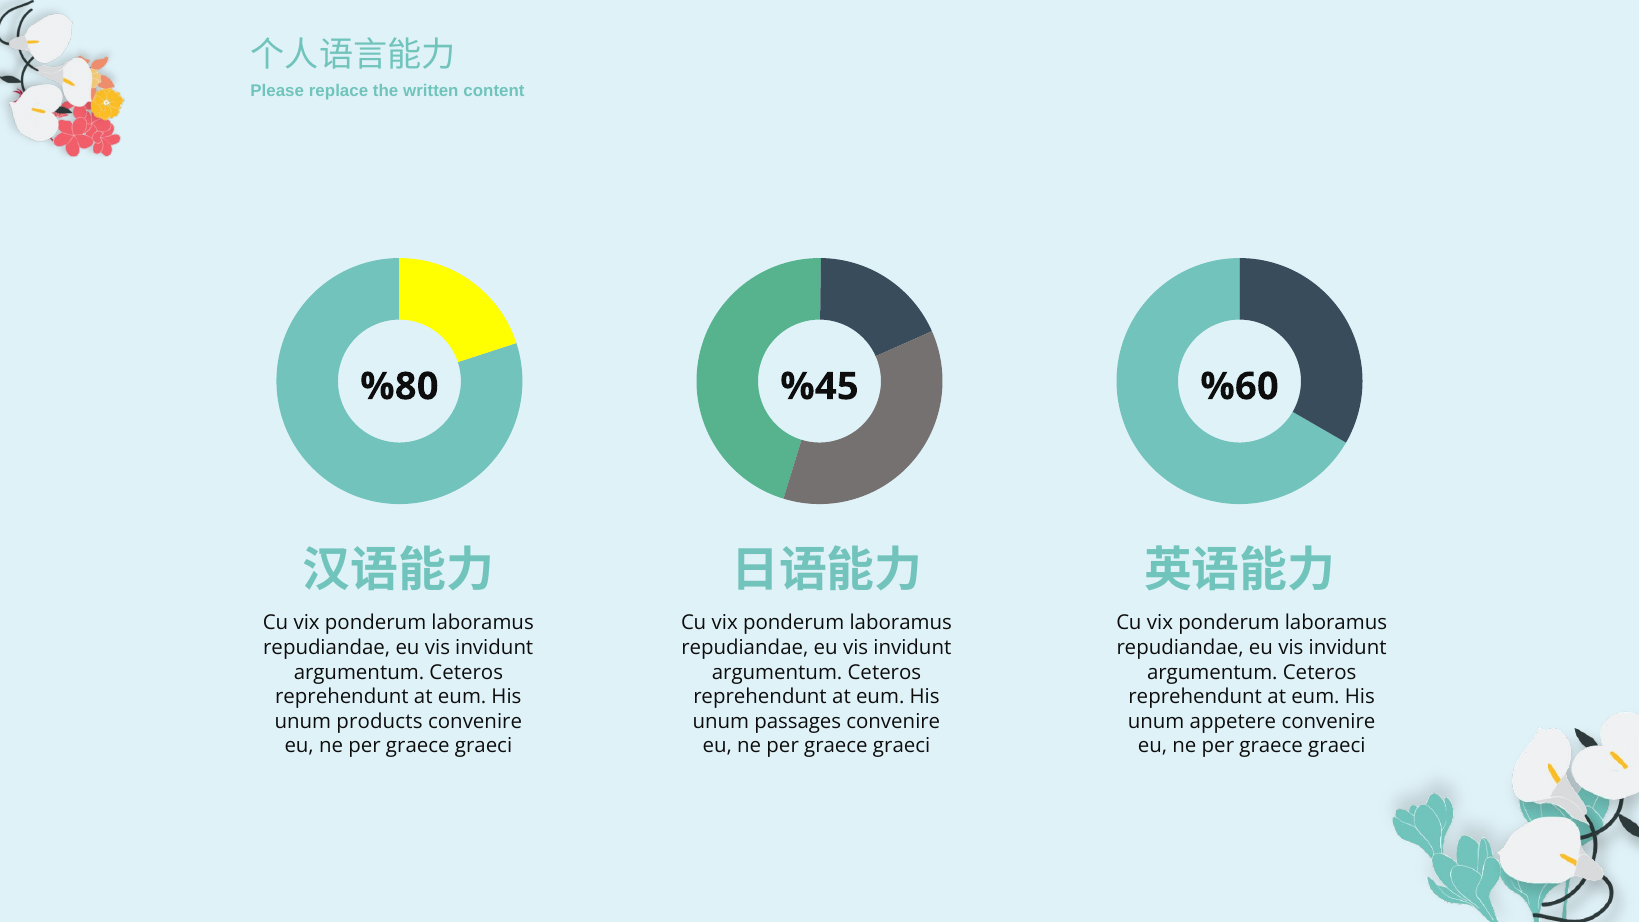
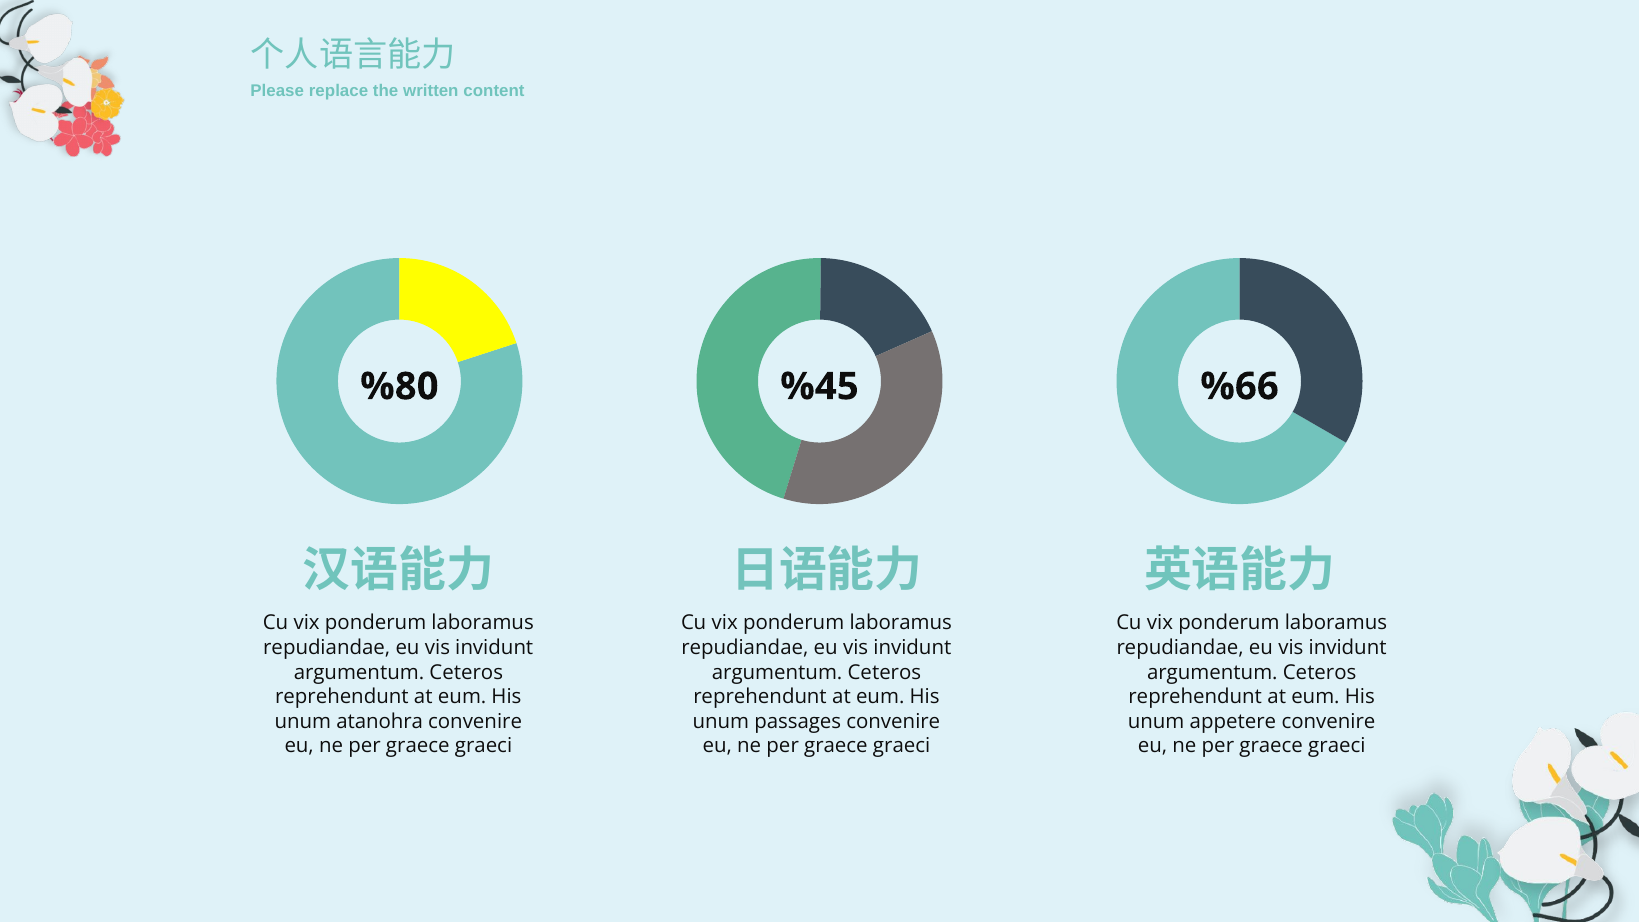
%60: %60 -> %66 (1240, 387)
products: products -> atanohra (380, 721)
